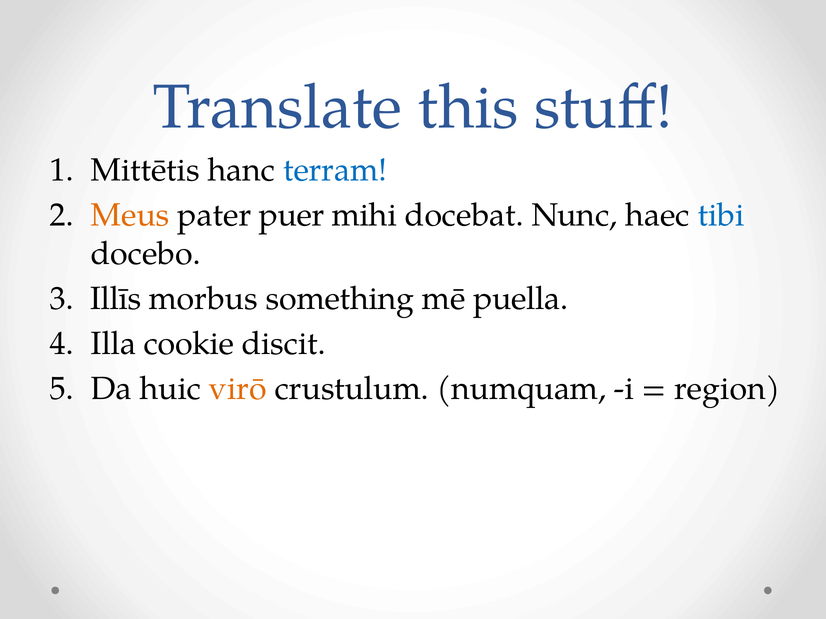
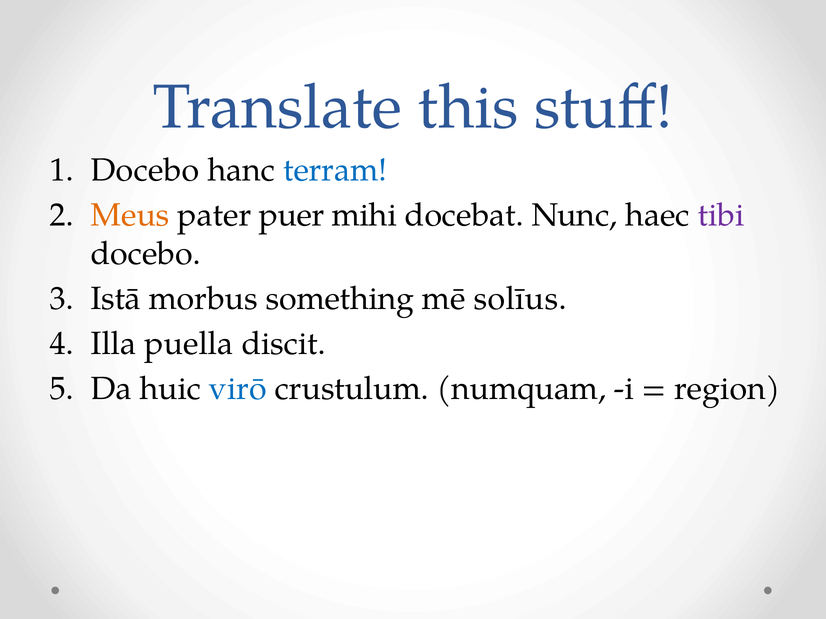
Mittētis: Mittētis -> Docebo (145, 170)
tibi colour: blue -> purple (721, 215)
Illīs: Illīs -> Istā (116, 299)
puella: puella -> solīus (520, 299)
cookie: cookie -> puella (189, 344)
virō colour: orange -> blue (238, 389)
